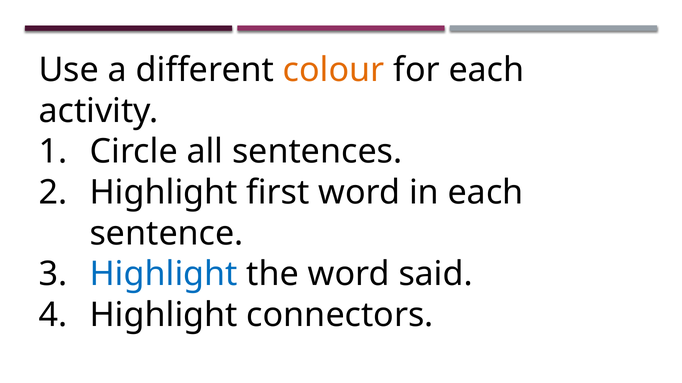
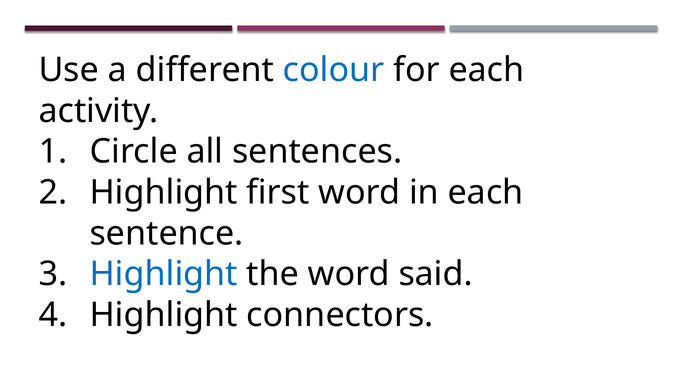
colour colour: orange -> blue (334, 70)
